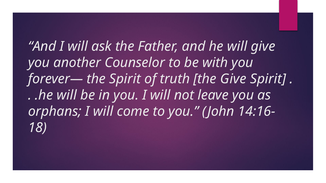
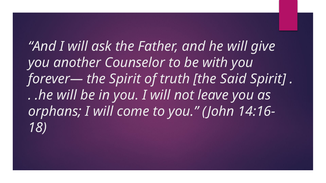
the Give: Give -> Said (233, 79)
